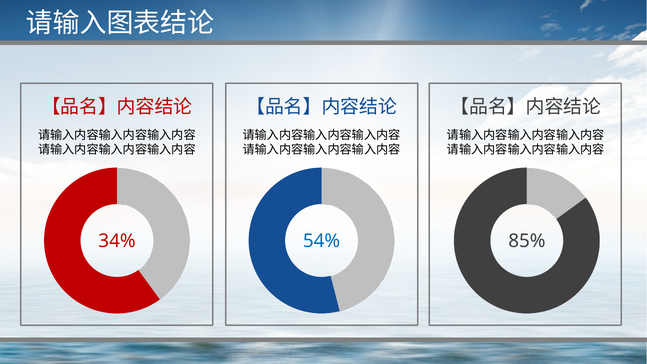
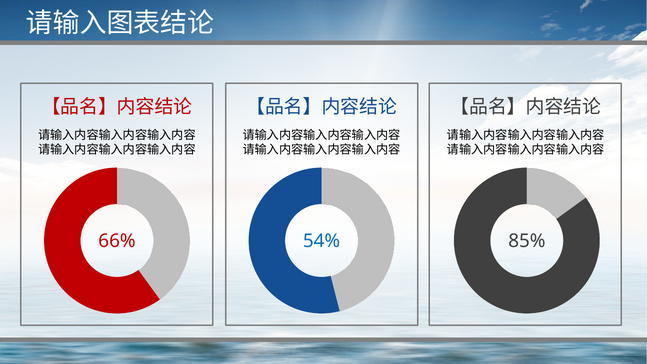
34%: 34% -> 66% (117, 241)
